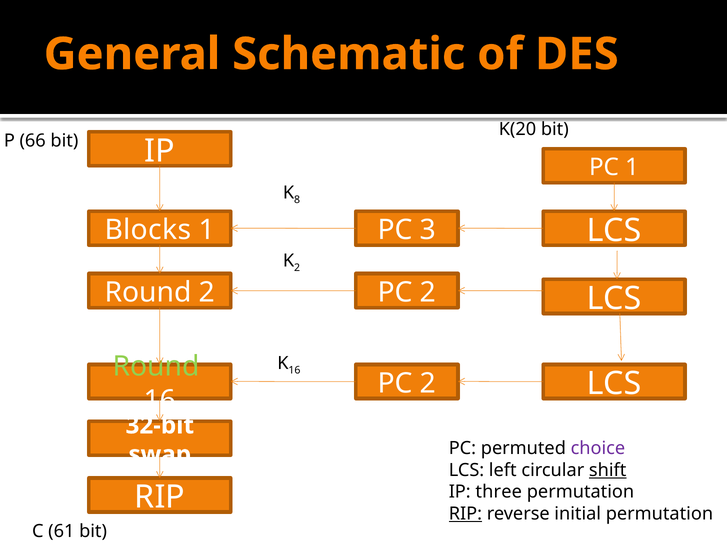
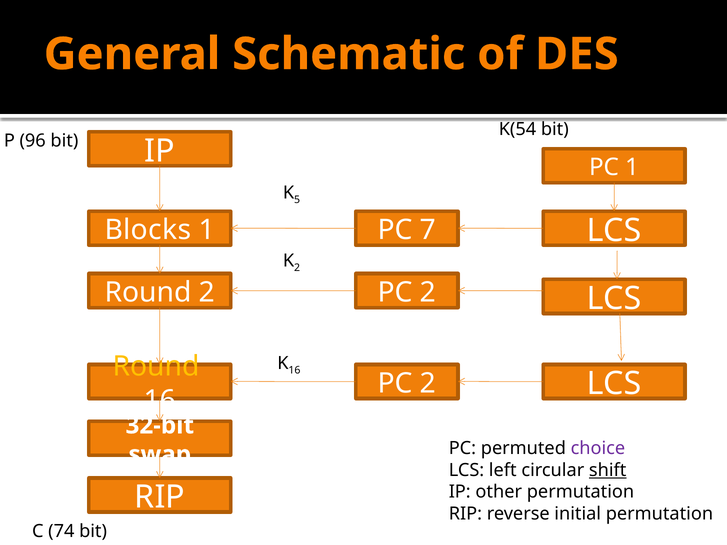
K(20: K(20 -> K(54 (517, 129)
66: 66 -> 96 (33, 141)
8: 8 -> 5 (297, 200)
3: 3 -> 7 (428, 230)
Round colour: light green -> yellow (156, 367)
three: three -> other (499, 492)
RIP underline: present -> none (465, 514)
61: 61 -> 74 (61, 532)
